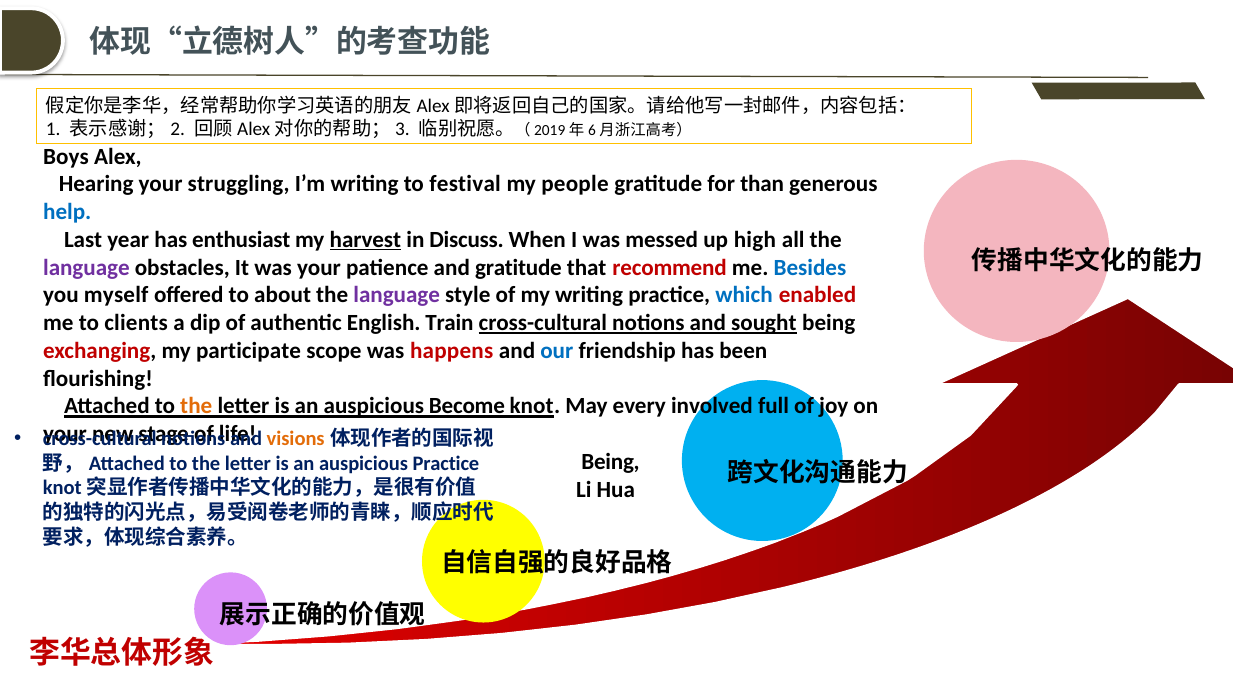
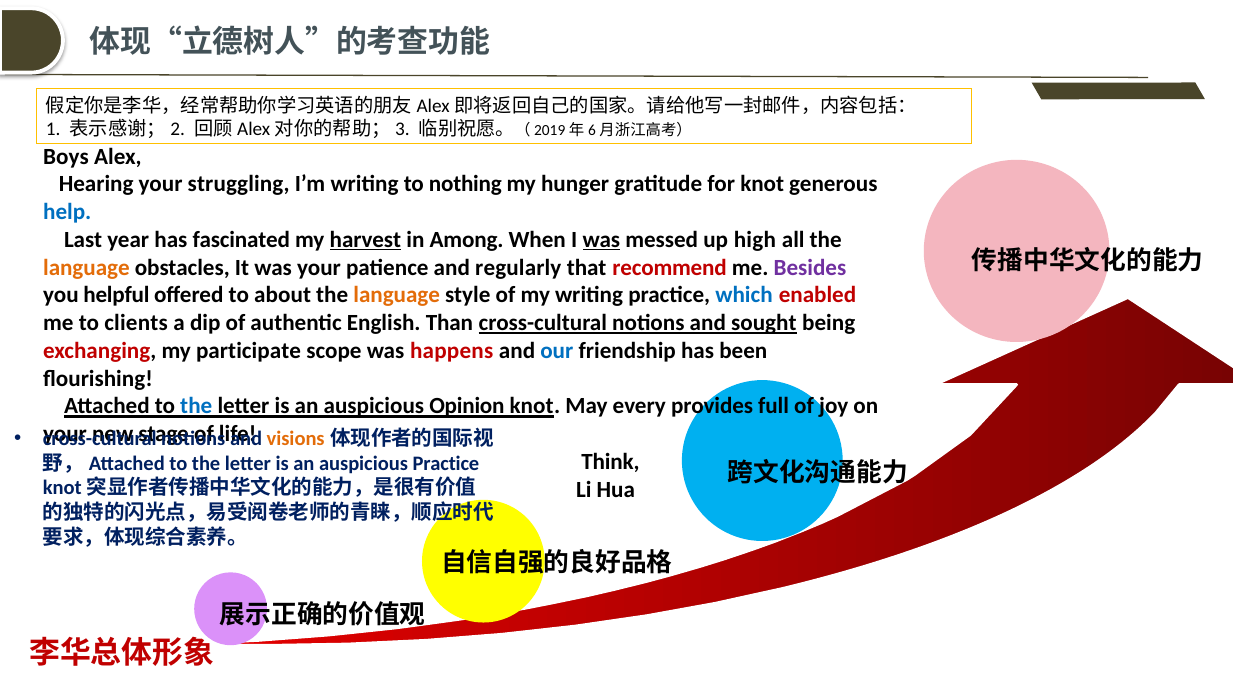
festival: festival -> nothing (465, 184)
people: people -> hunger (575, 184)
for than: than -> knot (762, 184)
enthusiast: enthusiast -> fascinated (241, 240)
Discuss: Discuss -> Among (467, 240)
was underline: none -> present (601, 240)
language colour: purple -> orange (86, 267)
and gratitude: gratitude -> regularly (518, 267)
Besides colour: blue -> purple (810, 267)
myself: myself -> helpful (116, 295)
language colour: purple -> orange (397, 295)
Train: Train -> Than (449, 323)
the colour: orange -> blue (196, 406)
Become: Become -> Opinion (467, 406)
involved: involved -> provides (712, 406)
Being: Being -> Think (610, 462)
